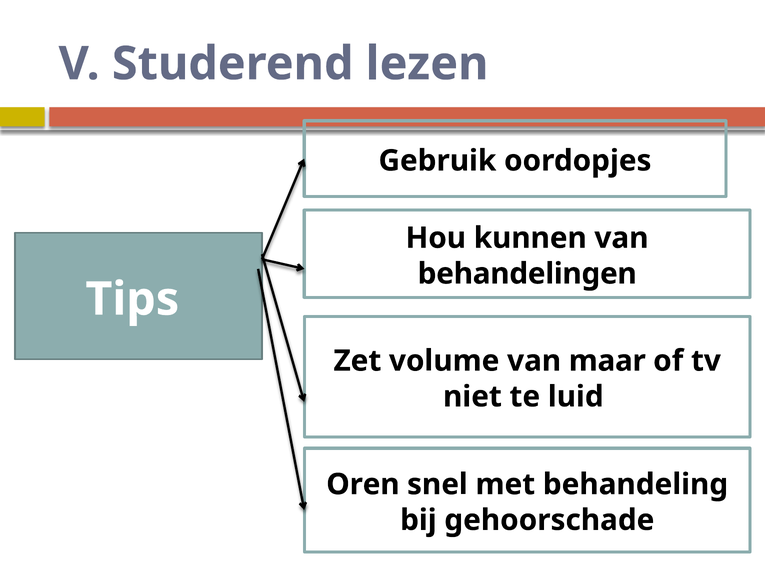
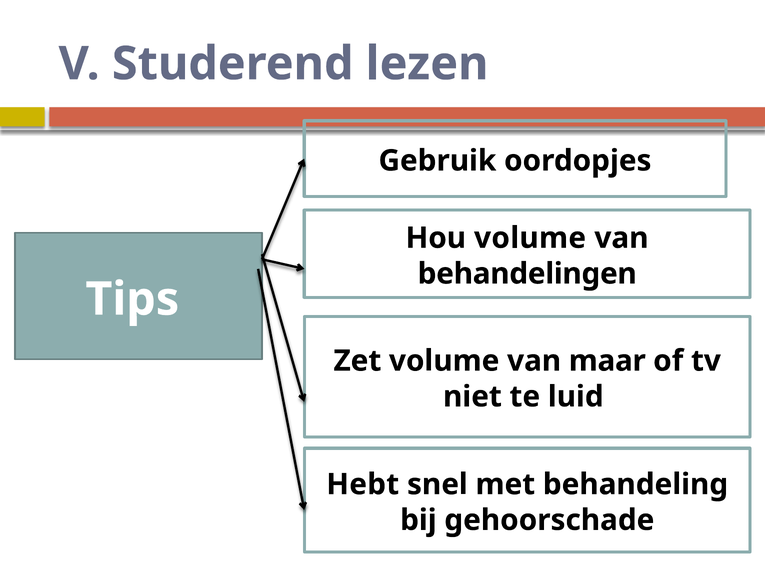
Hou kunnen: kunnen -> volume (530, 238)
Oren: Oren -> Hebt (363, 484)
